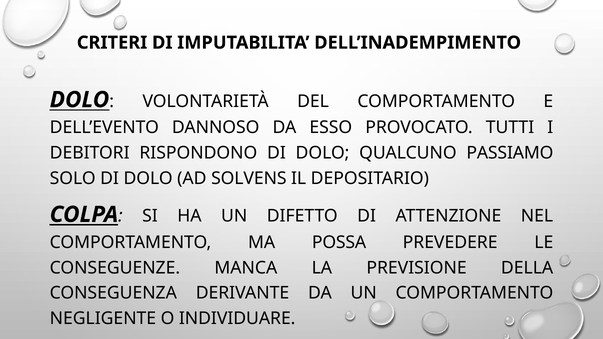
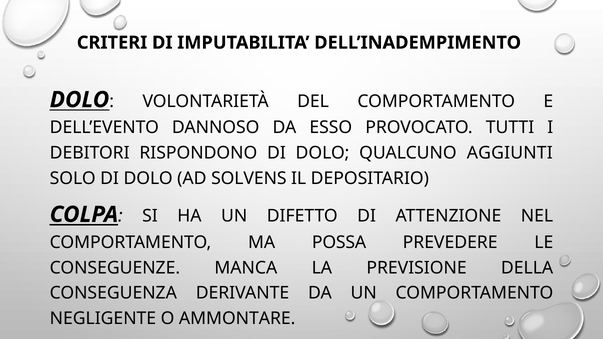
PASSIAMO: PASSIAMO -> AGGIUNTI (510, 153)
INDIVIDUARE: INDIVIDUARE -> AMMONTARE (237, 319)
